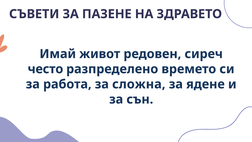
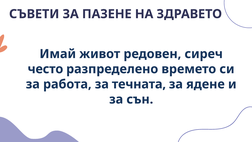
сложна: сложна -> течната (139, 84)
